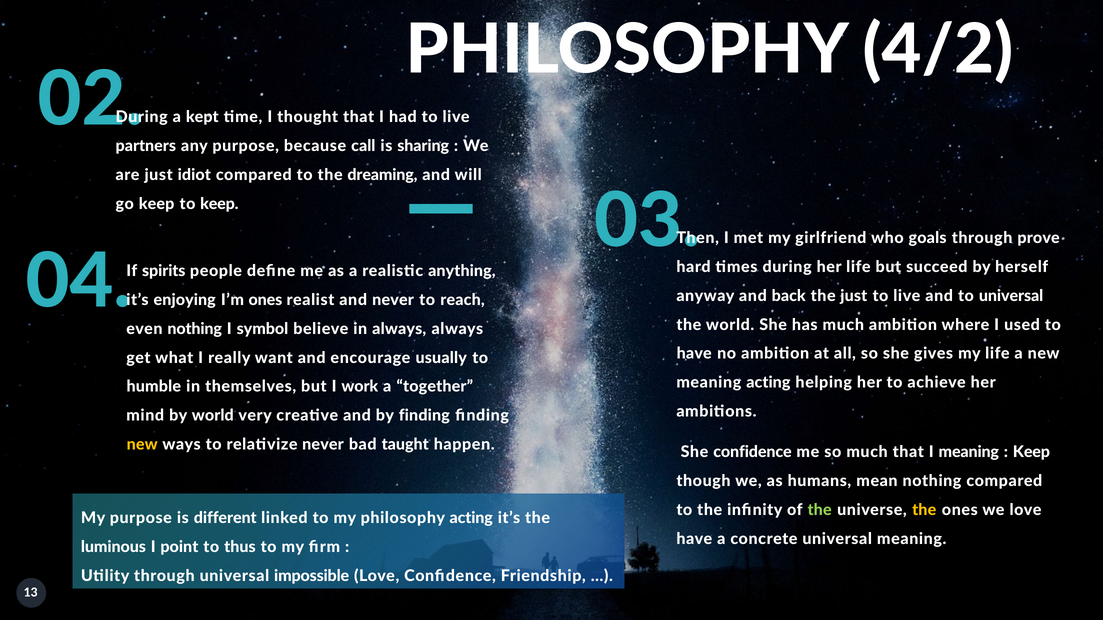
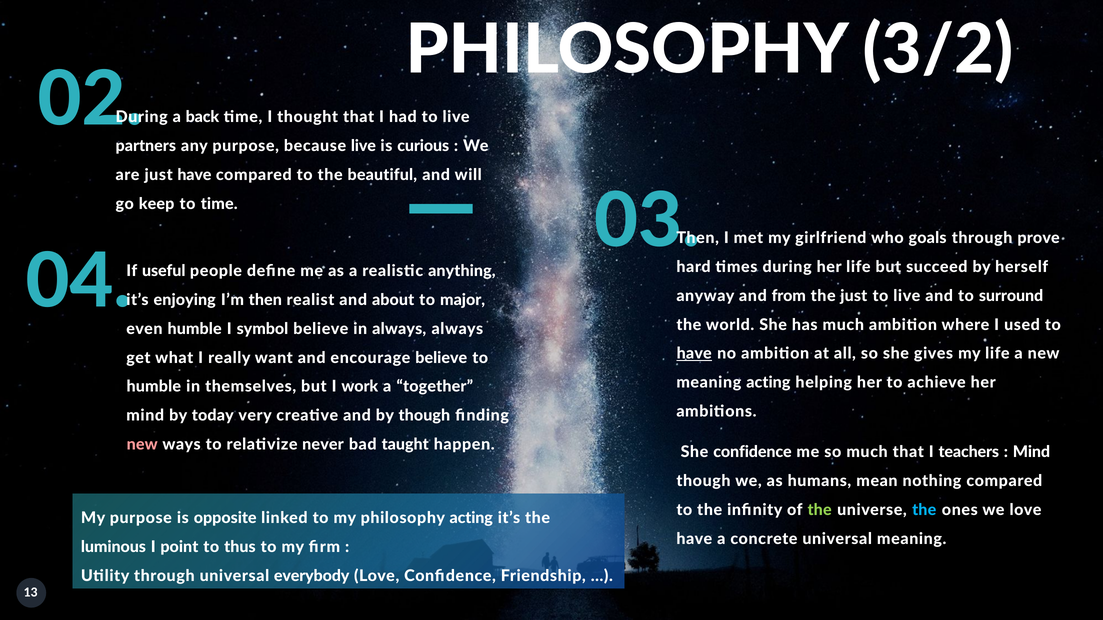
4/2: 4/2 -> 3/2 (938, 50)
kept: kept -> back (202, 117)
because call: call -> live (363, 146)
sharing: sharing -> curious (423, 146)
just idiot: idiot -> have (194, 175)
dreaming: dreaming -> beautiful (382, 175)
to keep: keep -> time (219, 204)
spirits: spirits -> useful (164, 271)
back: back -> from (789, 296)
to universal: universal -> surround (1011, 296)
I’m ones: ones -> then (265, 300)
and never: never -> about (393, 300)
reach: reach -> major (463, 300)
even nothing: nothing -> humble (195, 329)
have underline: none -> present (694, 354)
encourage usually: usually -> believe (441, 358)
by world: world -> today (213, 416)
by finding: finding -> though (424, 416)
new colour: yellow -> pink (142, 445)
I meaning: meaning -> teachers (969, 452)
Keep: Keep -> Mind (1031, 452)
the colour: yellow -> light blue (924, 510)
different: different -> opposite (225, 518)
impossible: impossible -> everybody (312, 576)
